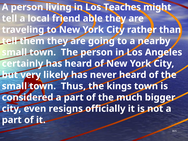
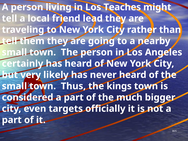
able: able -> lead (93, 18)
resigns: resigns -> targets (66, 109)
